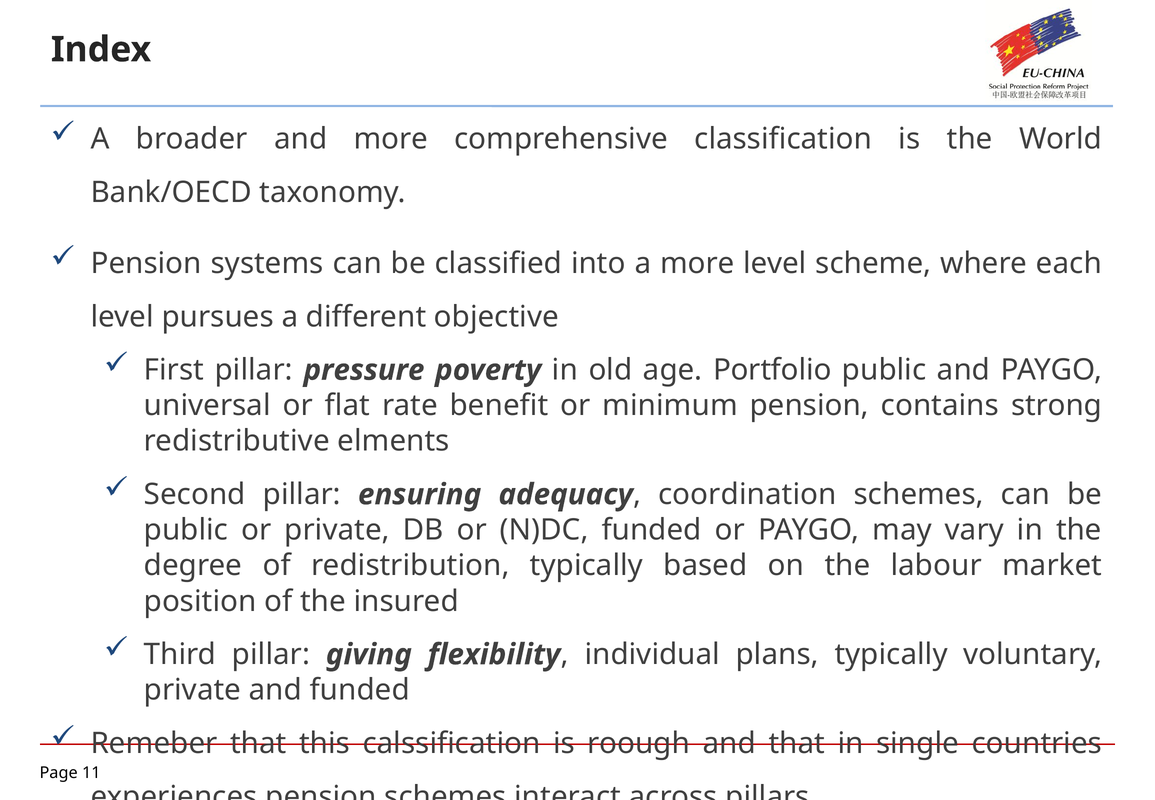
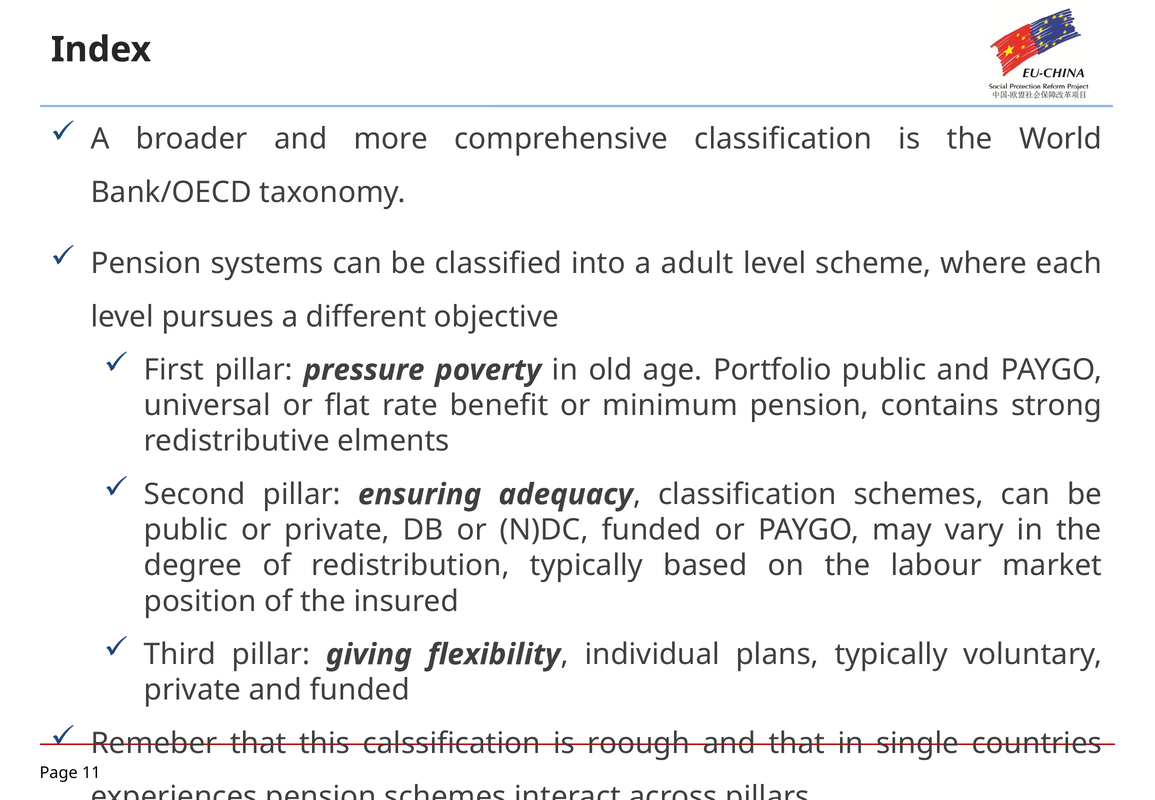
a more: more -> adult (697, 263)
coordination: coordination -> classification (747, 494)
